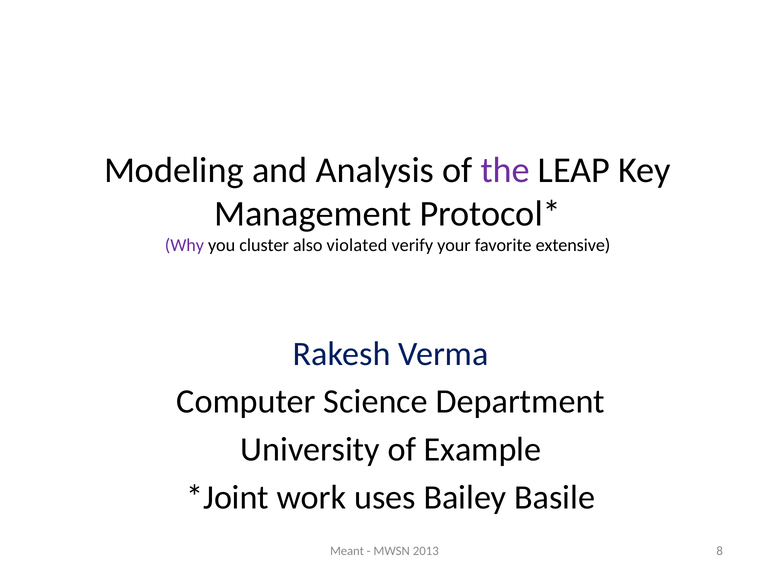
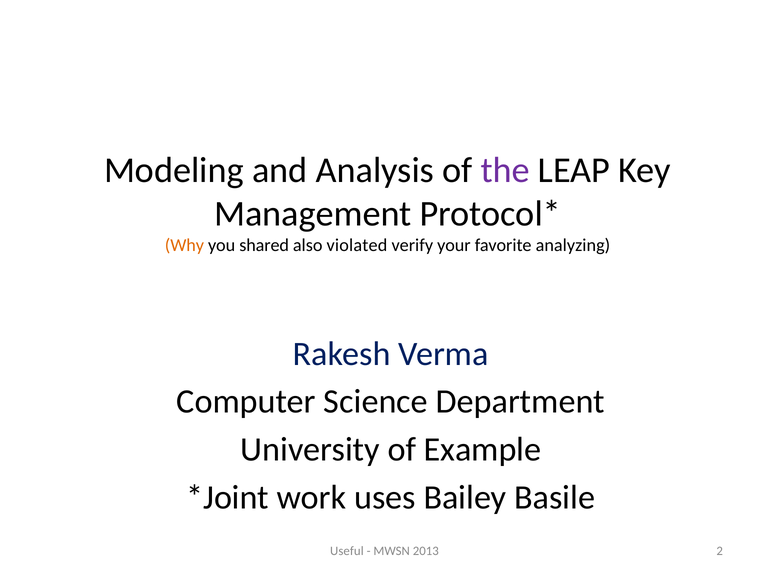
Why colour: purple -> orange (184, 245)
cluster: cluster -> shared (264, 245)
extensive: extensive -> analyzing (573, 245)
Meant: Meant -> Useful (347, 551)
8: 8 -> 2 (720, 551)
